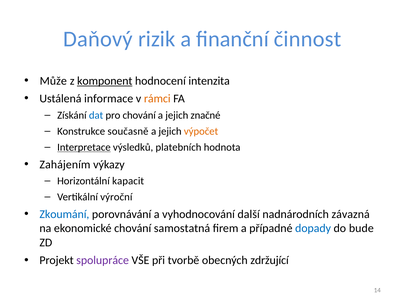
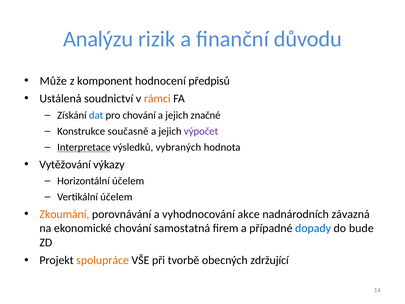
Daňový: Daňový -> Analýzu (98, 39)
činnost: činnost -> důvodu (308, 39)
komponent underline: present -> none (105, 81)
intenzita: intenzita -> předpisů (209, 81)
informace: informace -> soudnictví (109, 99)
výpočet colour: orange -> purple (201, 131)
platebních: platebních -> vybraných (178, 147)
Zahájením: Zahájením -> Vytěžování (65, 164)
Horizontální kapacit: kapacit -> účelem (128, 181)
Vertikální výroční: výroční -> účelem (116, 197)
Zkoumání colour: blue -> orange (64, 214)
další: další -> akce (249, 214)
spolupráce colour: purple -> orange (103, 260)
